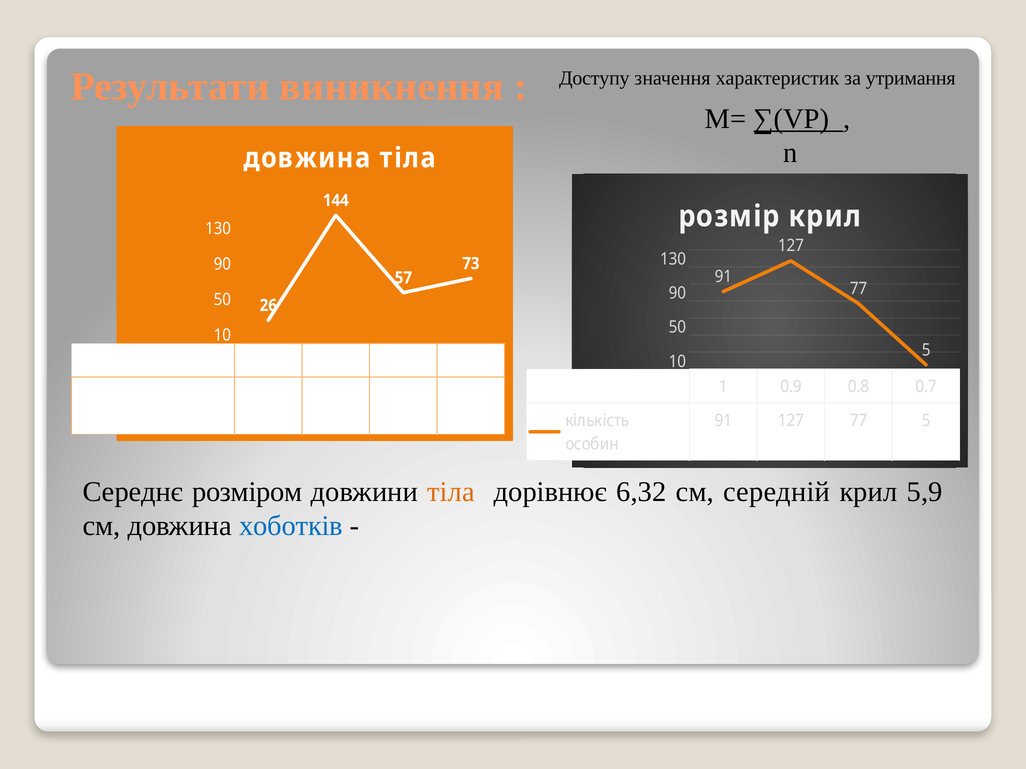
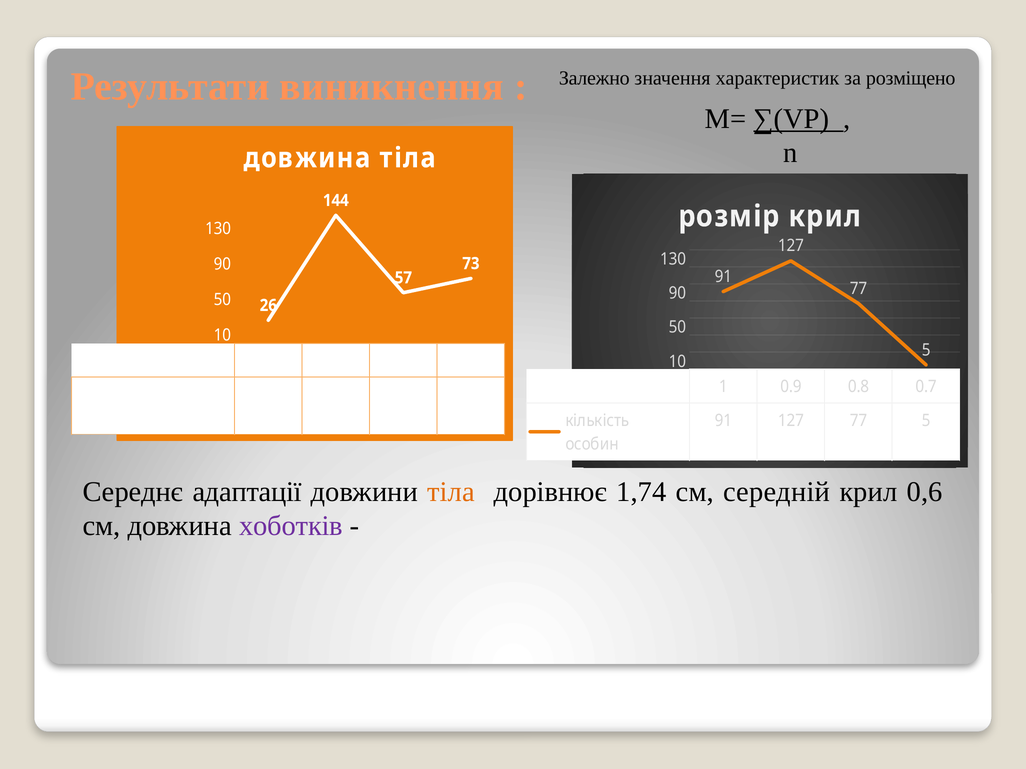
Доступу: Доступу -> Залежно (594, 78)
утримання: утримання -> розміщено (911, 78)
розміром: розміром -> адаптації (247, 492)
6,32: 6,32 -> 1,74 (641, 492)
5,9: 5,9 -> 0,6 (925, 492)
хоботків colour: blue -> purple (291, 526)
